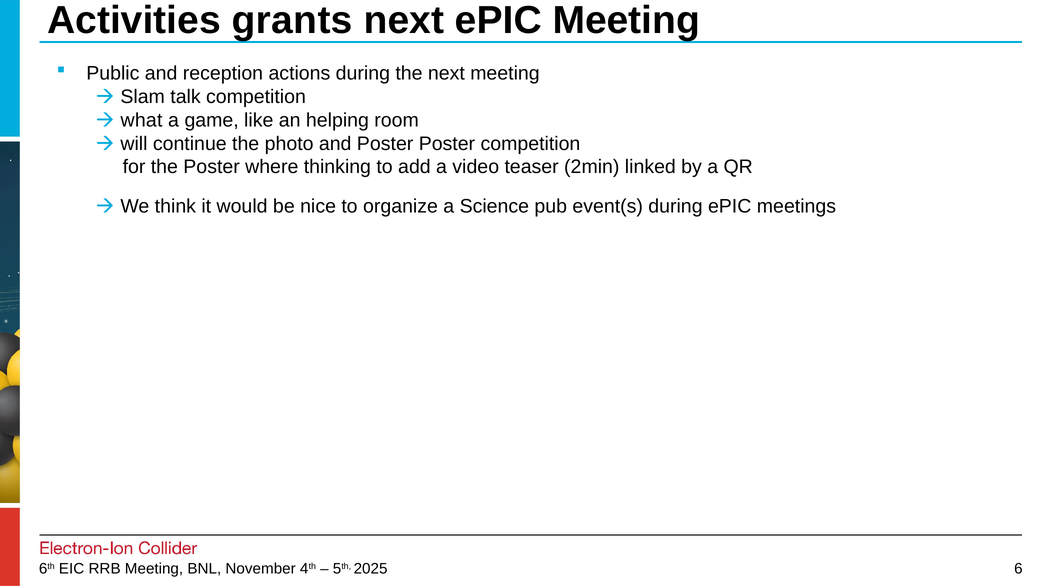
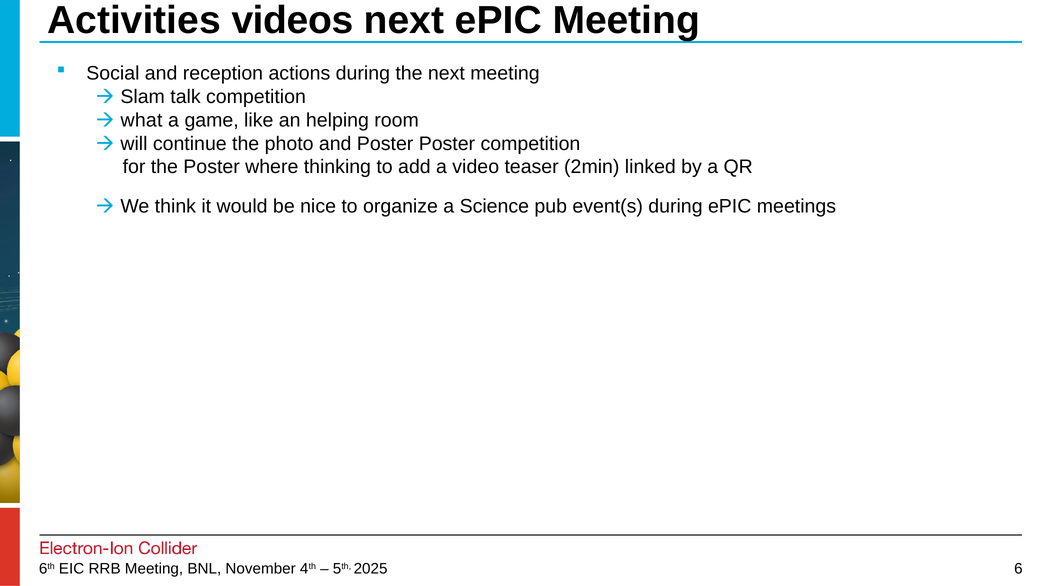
grants: grants -> videos (293, 20)
Public: Public -> Social (113, 73)
